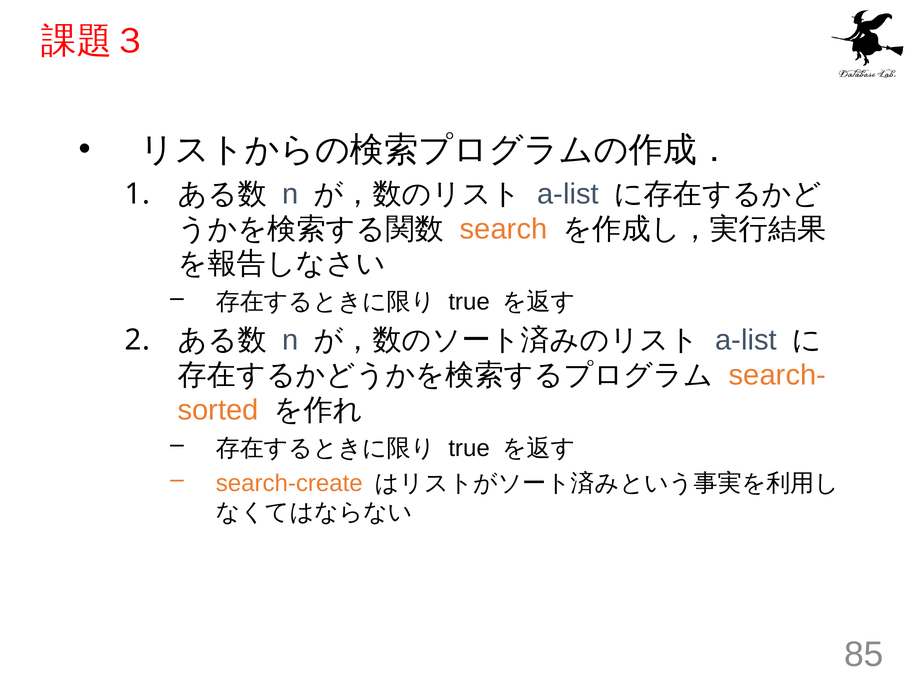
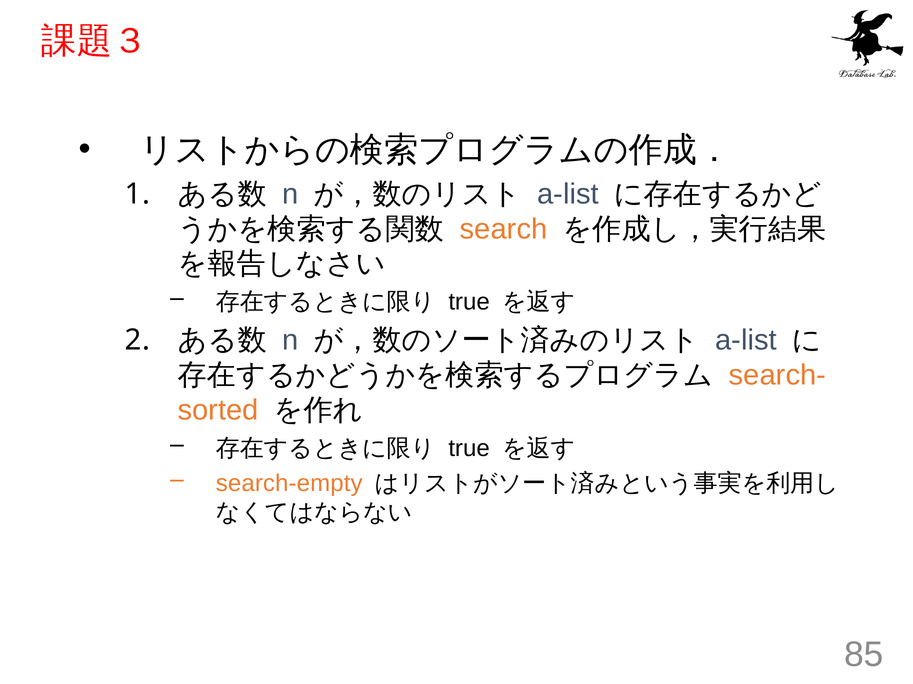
search-create: search-create -> search-empty (289, 484)
